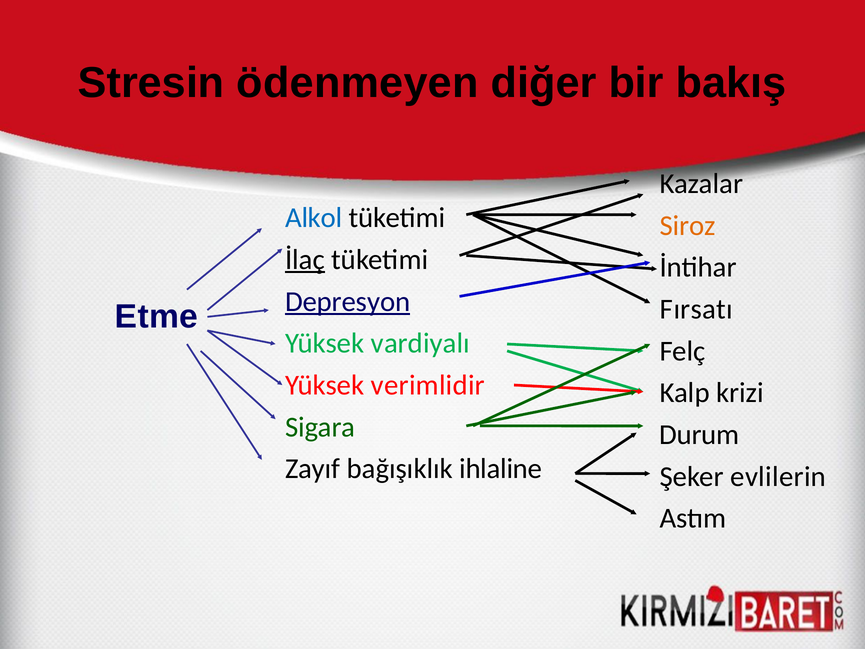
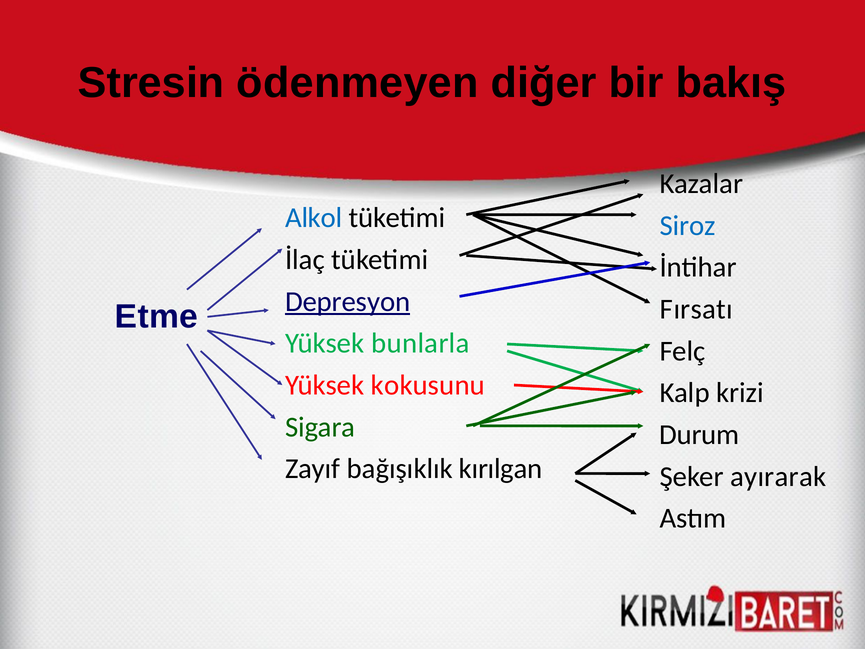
Siroz colour: orange -> blue (688, 225)
İlaç underline: present -> none (305, 260)
vardiyalı: vardiyalı -> bunlarla (420, 343)
verimlidir: verimlidir -> kokusunu (428, 385)
ihlaline: ihlaline -> kırılgan (501, 469)
evlilerin: evlilerin -> ayırarak (778, 476)
